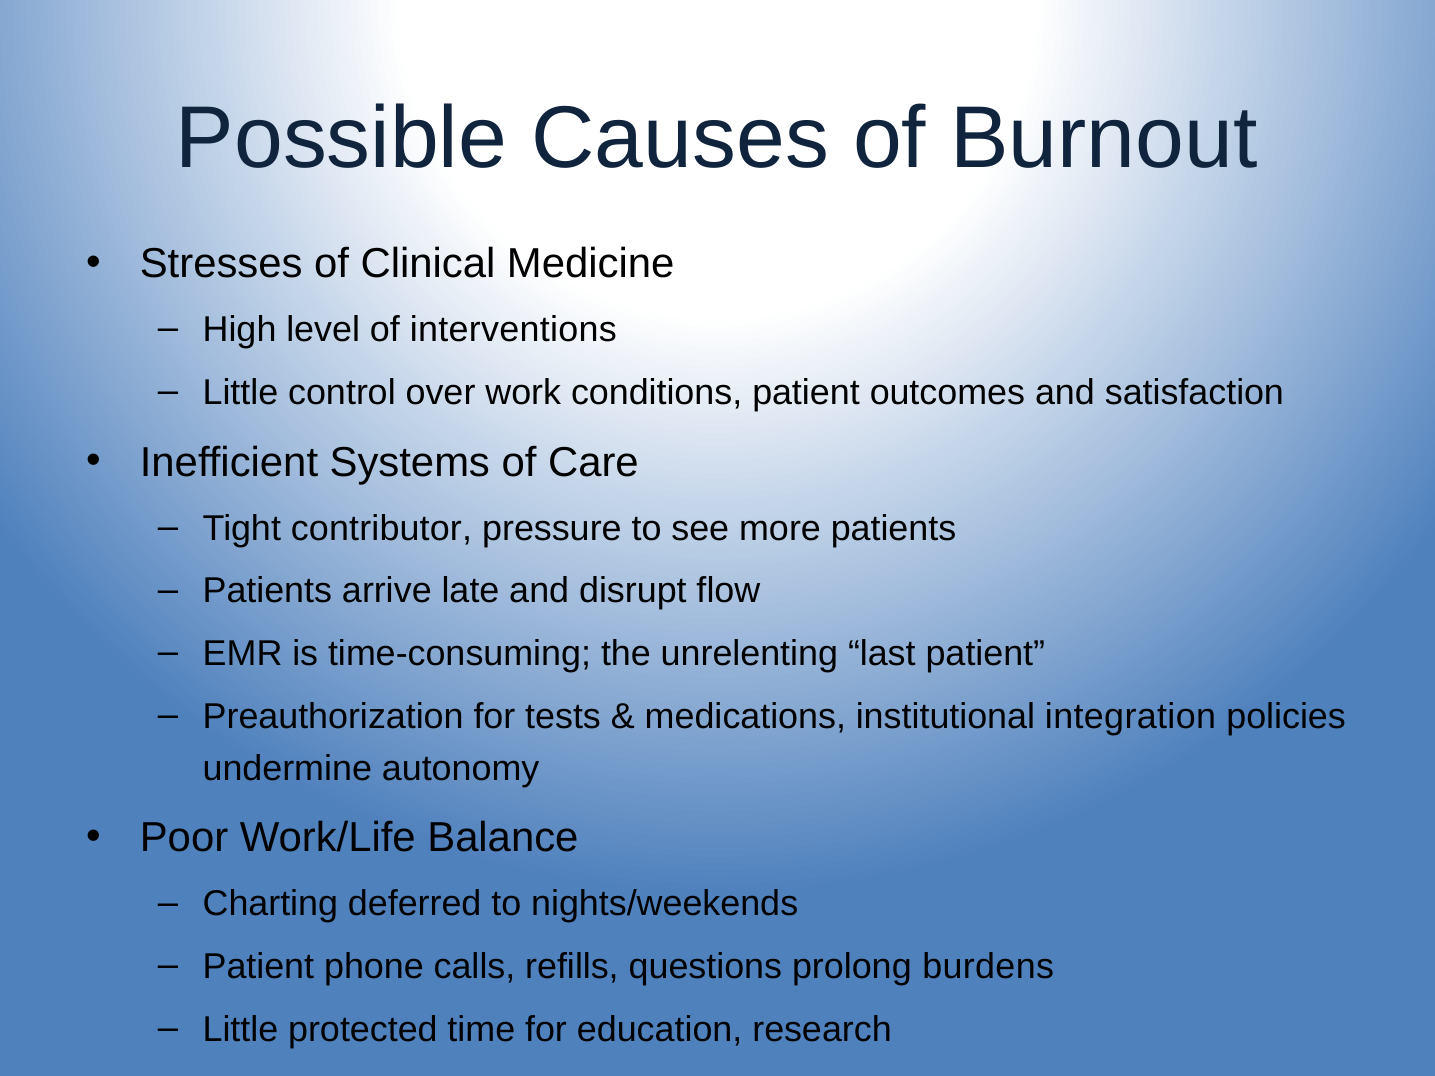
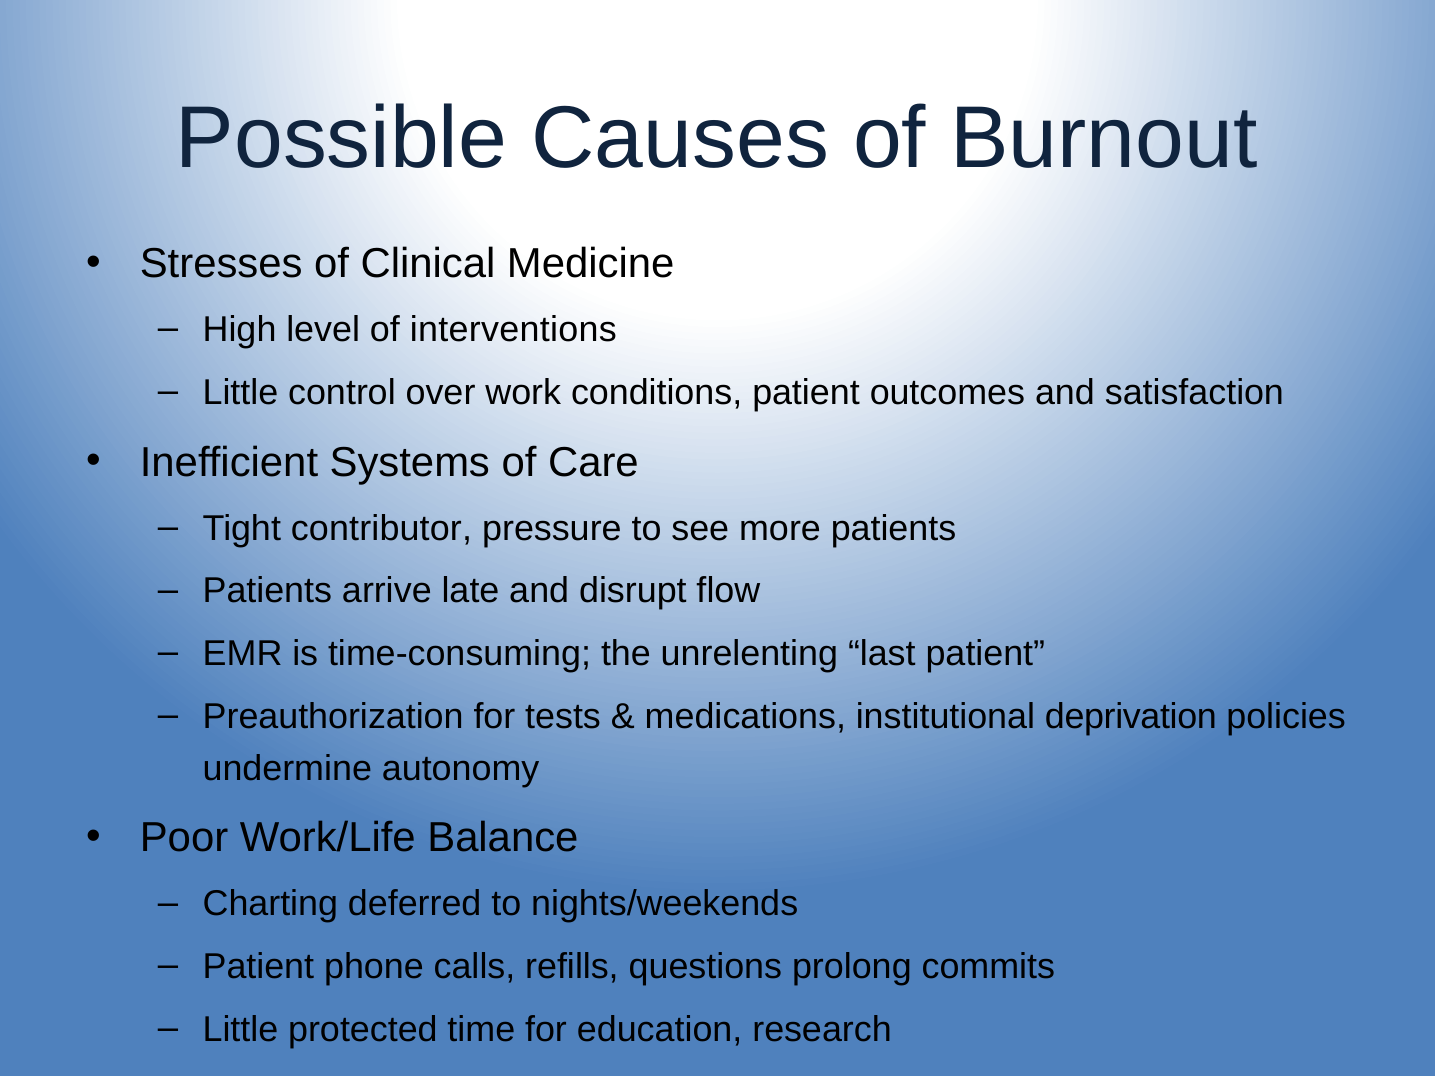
integration: integration -> deprivation (1131, 717)
burdens: burdens -> commits (988, 967)
